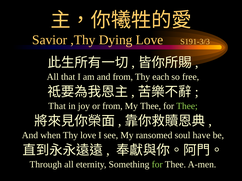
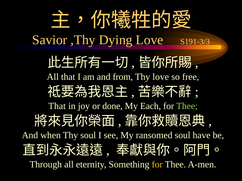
Thy each: each -> love (161, 77)
or from: from -> done (112, 106)
My Thee: Thee -> Each (151, 106)
Thy love: love -> soul (88, 136)
for colour: light green -> yellow (157, 165)
